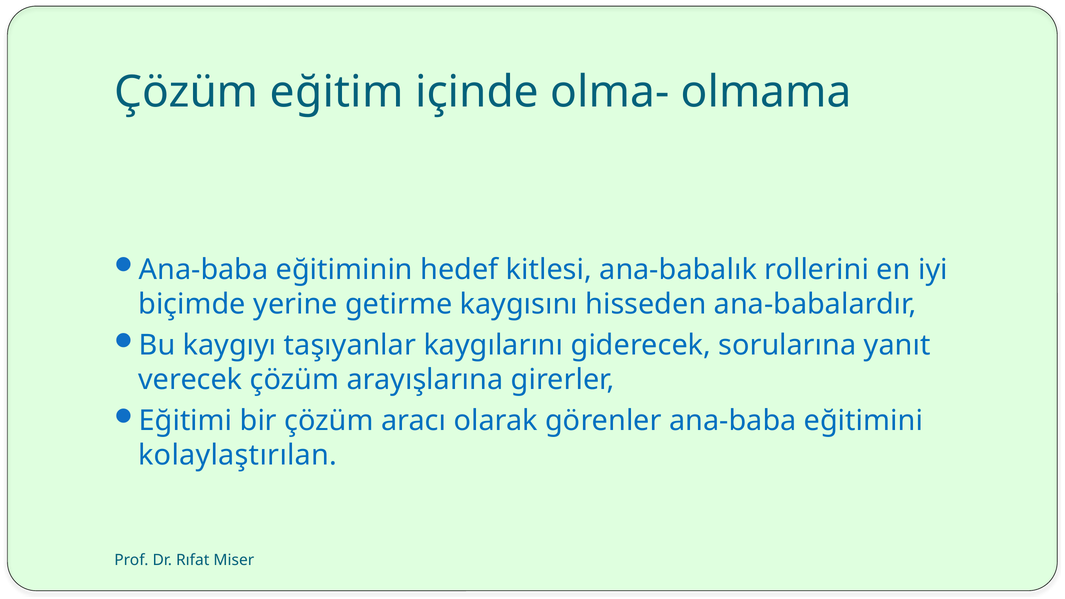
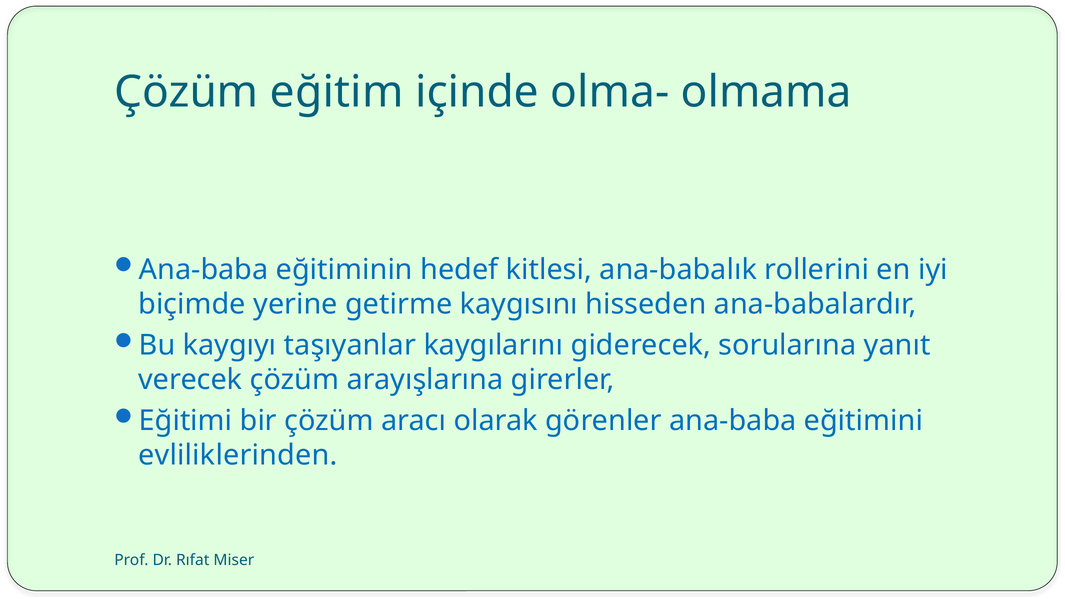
kolaylaştırılan: kolaylaştırılan -> evliliklerinden (238, 455)
